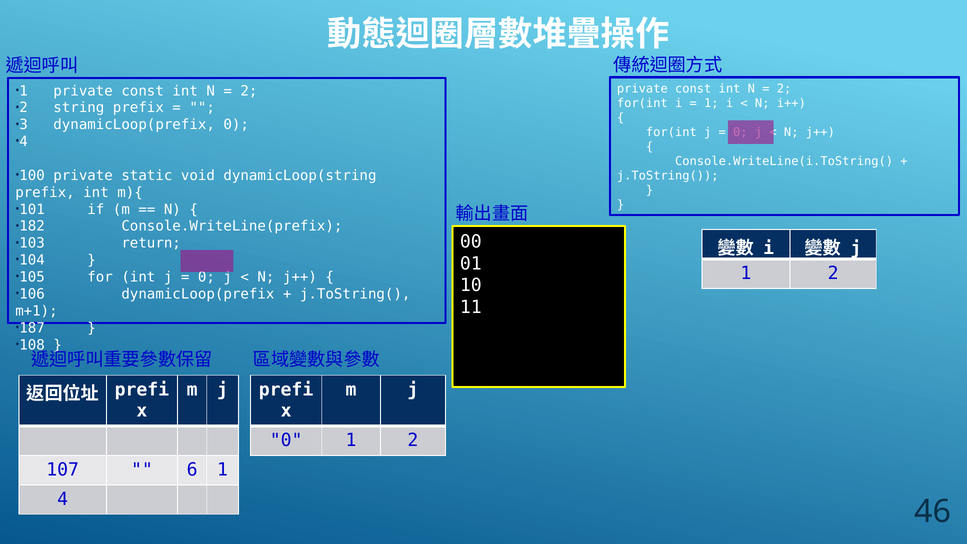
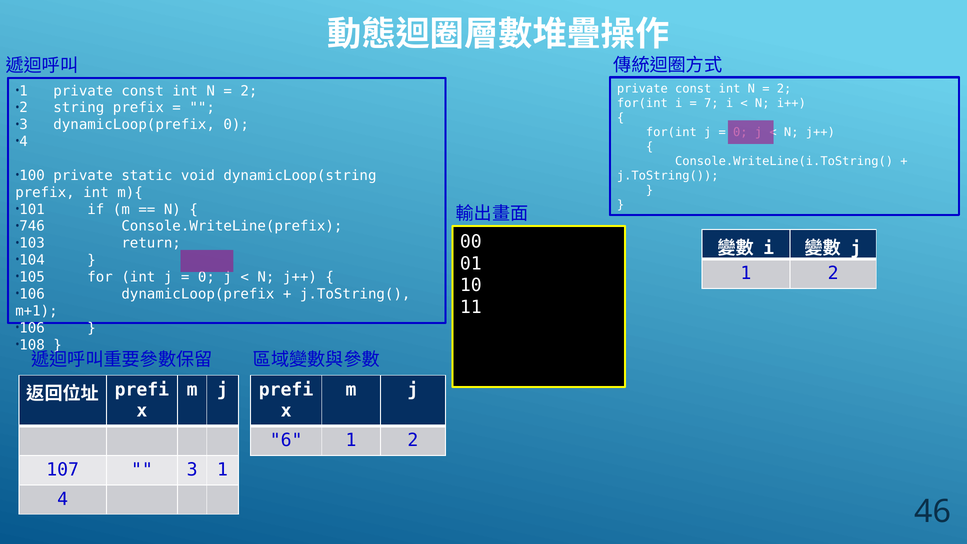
1: 1 -> 7 (711, 103)
182: 182 -> 746 (32, 226)
187: 187 -> 106 (32, 328)
0: 0 -> 6 (286, 440)
6: 6 -> 3 (192, 470)
